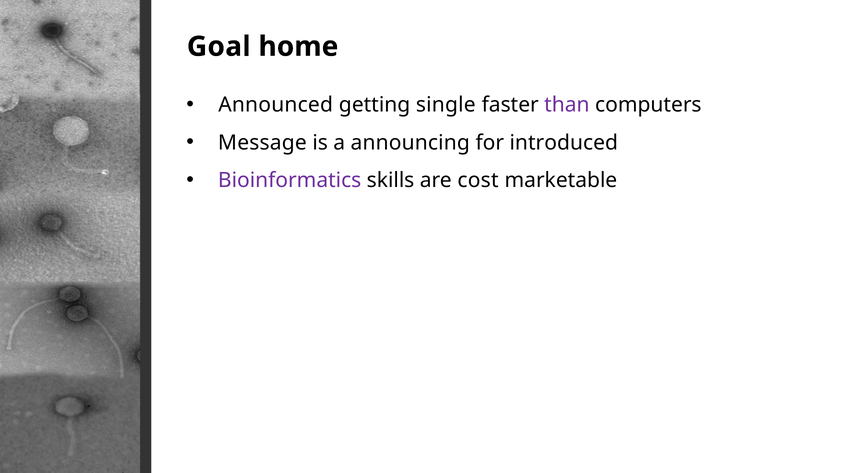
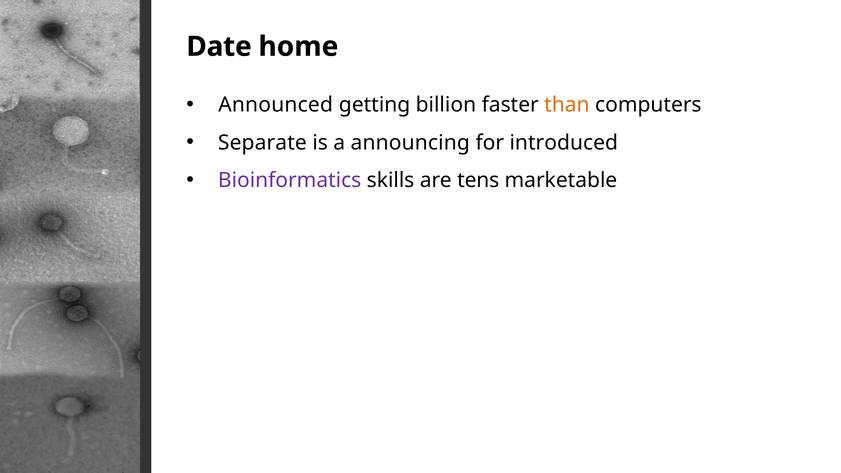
Goal: Goal -> Date (219, 47)
single: single -> billion (446, 105)
than colour: purple -> orange (567, 105)
Message: Message -> Separate (262, 143)
cost: cost -> tens (478, 181)
